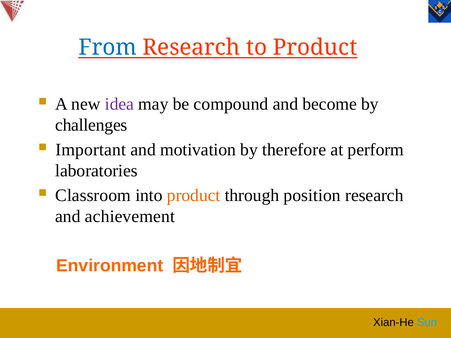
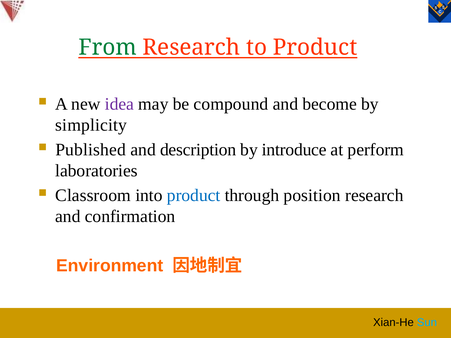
From colour: blue -> green (108, 47)
challenges: challenges -> simplicity (91, 125)
Important: Important -> Published (91, 150)
motivation: motivation -> description (198, 150)
therefore: therefore -> introduce (294, 150)
product colour: orange -> blue (194, 195)
achievement: achievement -> confirmation (130, 217)
